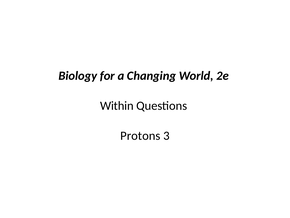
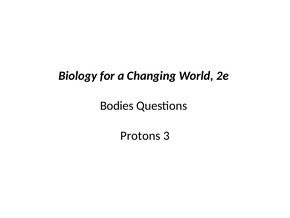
Within: Within -> Bodies (117, 106)
